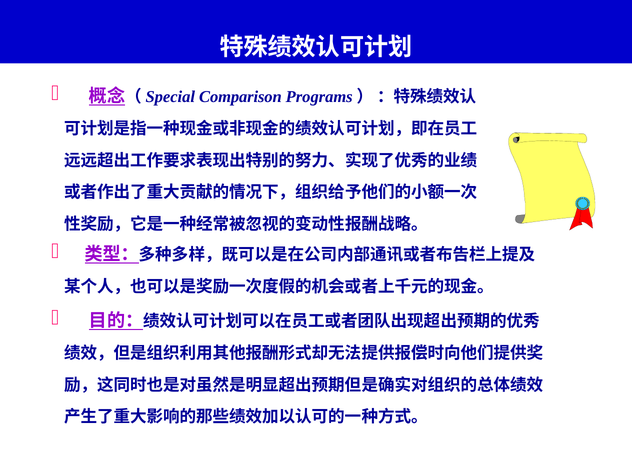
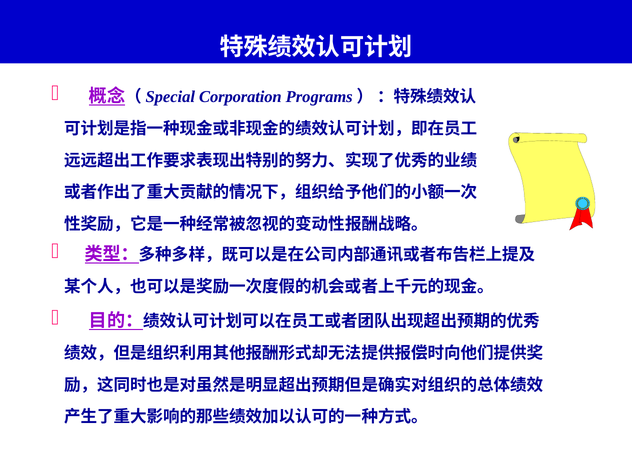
Comparison: Comparison -> Corporation (240, 97)
